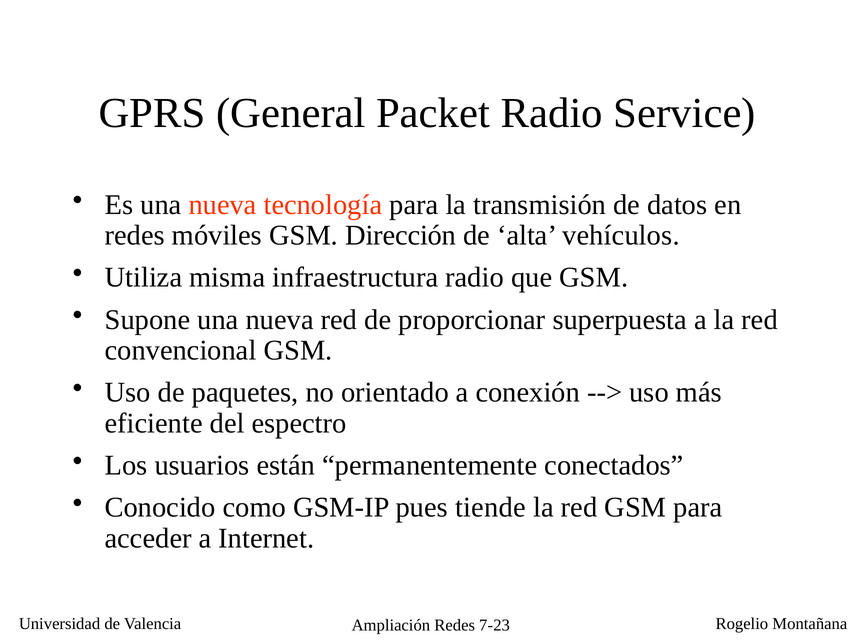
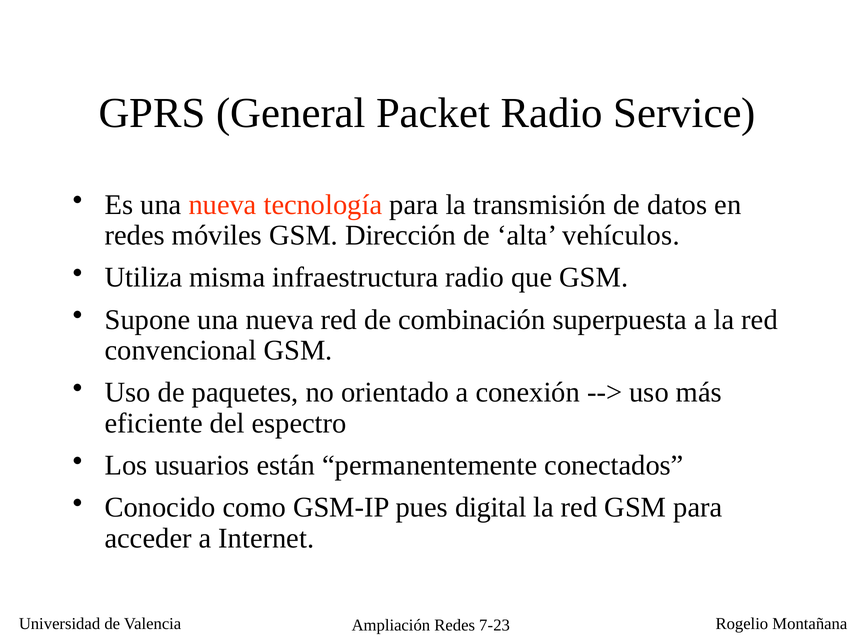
proporcionar: proporcionar -> combinación (472, 320)
tiende: tiende -> digital (491, 508)
